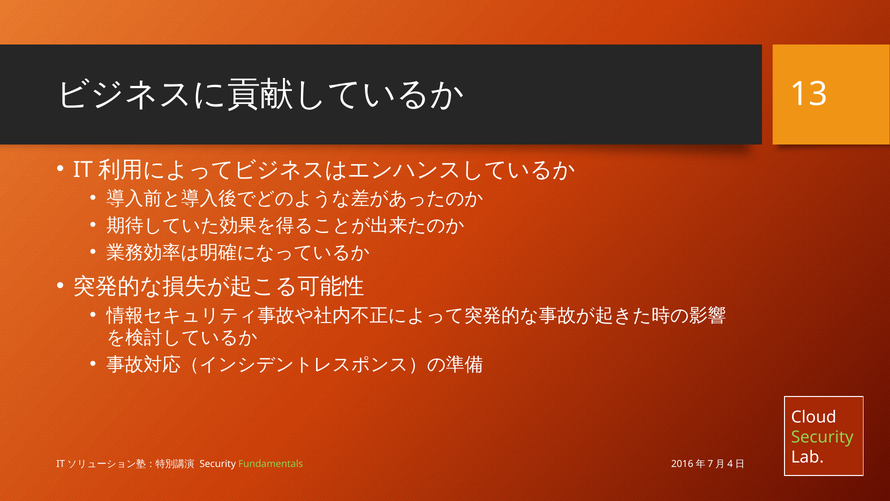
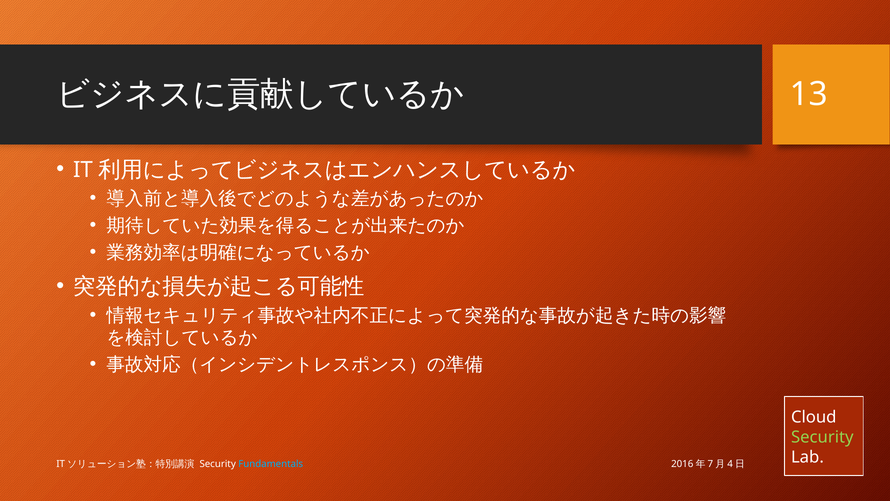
Fundamentals colour: light green -> light blue (271, 464)
